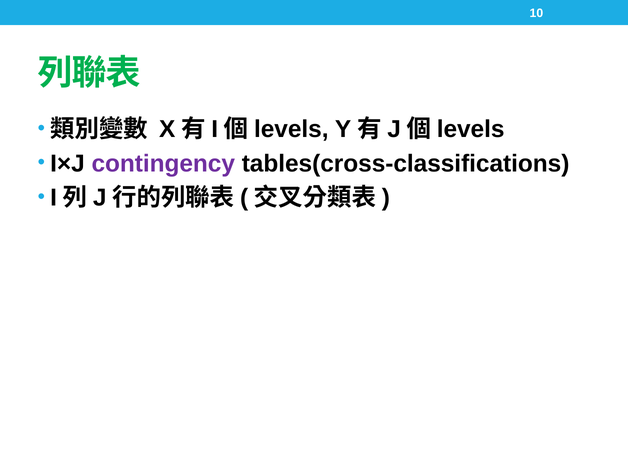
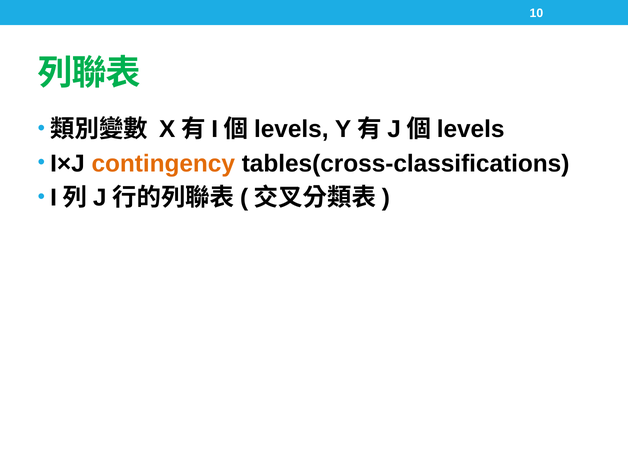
contingency colour: purple -> orange (163, 164)
